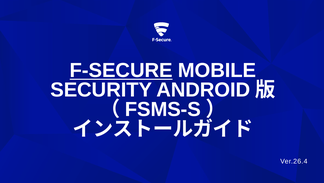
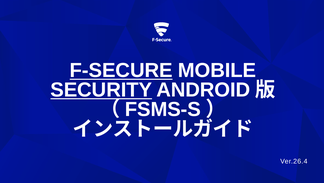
SECURITY underline: none -> present (101, 90)
